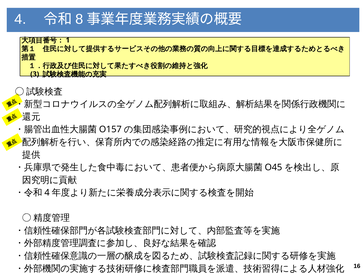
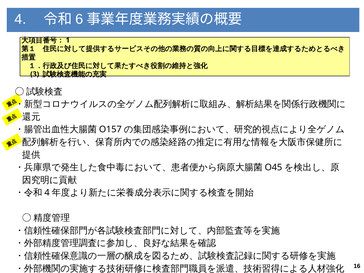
8: 8 -> 6 (79, 19)
